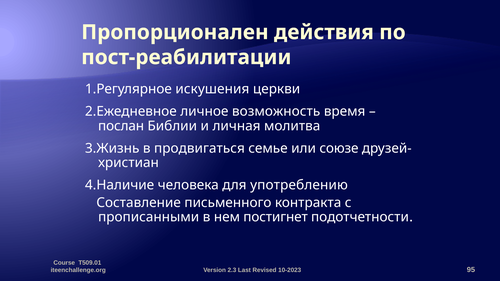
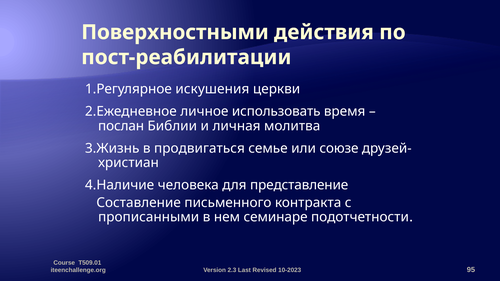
Пропорционален: Пропорционален -> Поверхностными (175, 32)
возможность: возможность -> использовать (276, 111)
употреблению: употреблению -> представление (299, 185)
постигнет: постигнет -> семинаре (276, 217)
